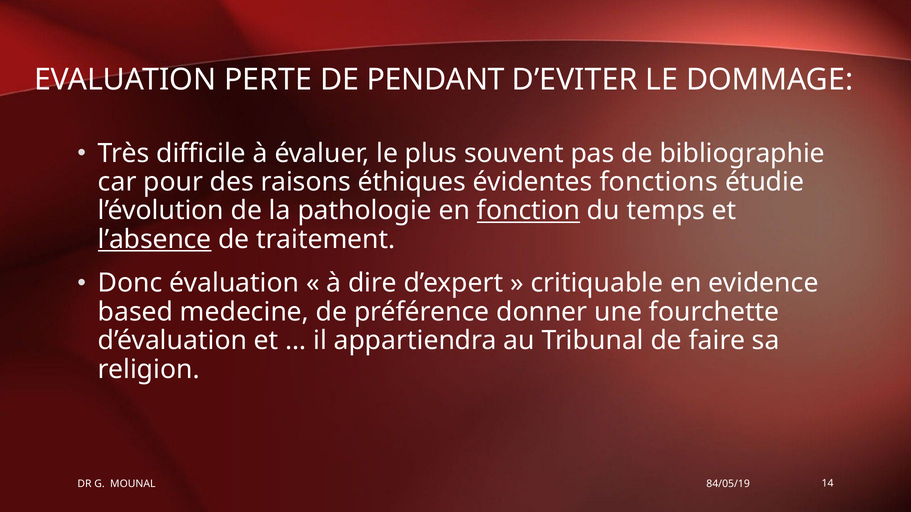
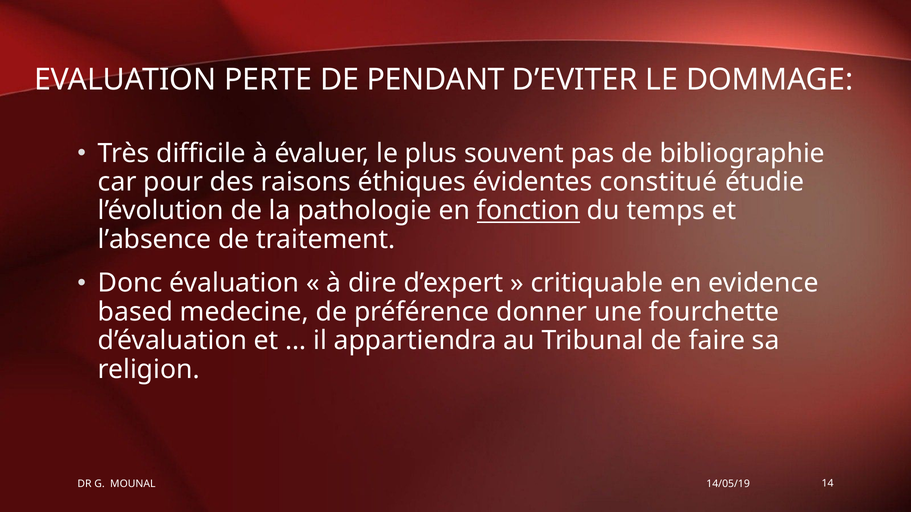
fonctions: fonctions -> constitué (659, 182)
l’absence underline: present -> none (155, 240)
84/05/19: 84/05/19 -> 14/05/19 (728, 484)
